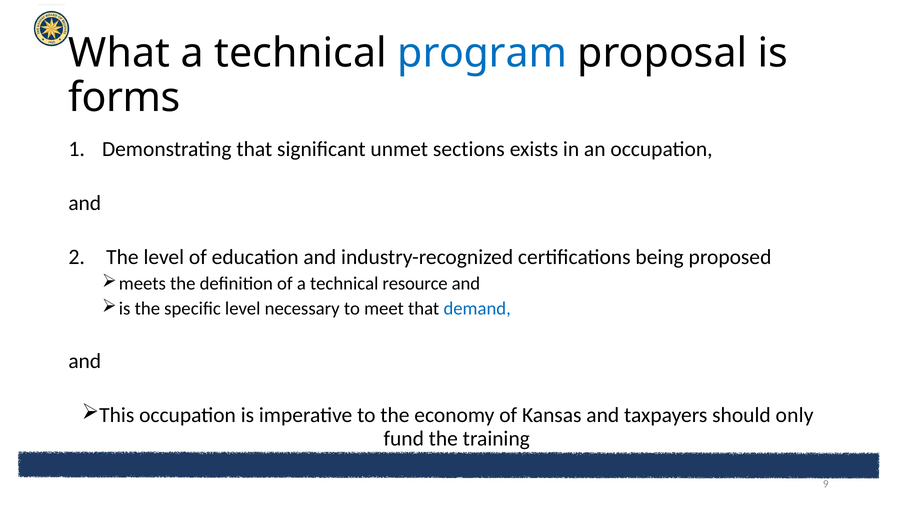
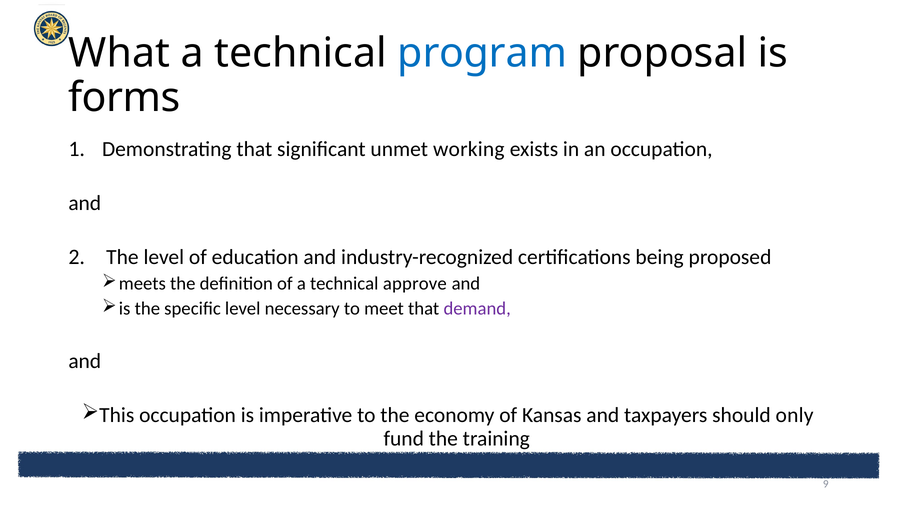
sections: sections -> working (469, 149)
resource: resource -> approve (415, 284)
demand colour: blue -> purple (477, 308)
